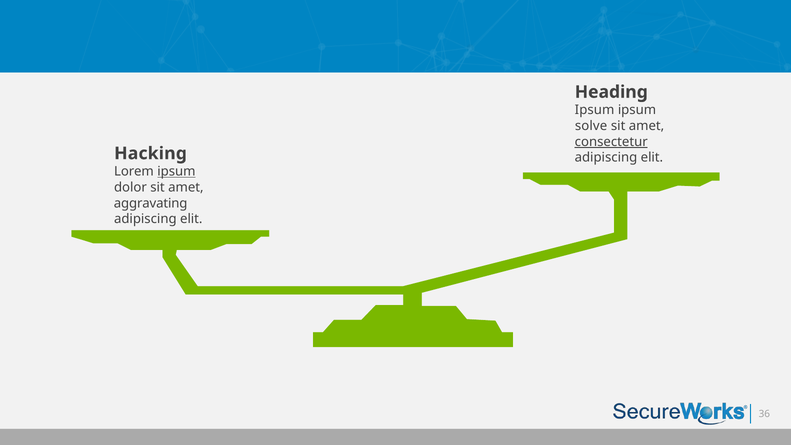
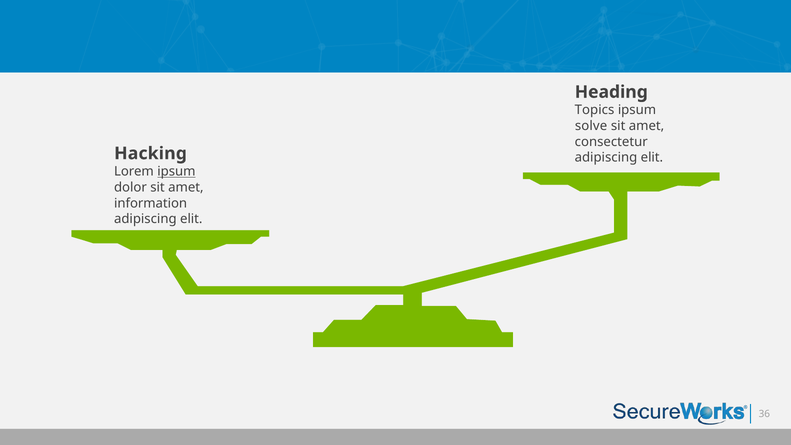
Ipsum: Ipsum -> Topics (595, 110)
consectetur underline: present -> none (611, 142)
aggravating: aggravating -> information (151, 203)
